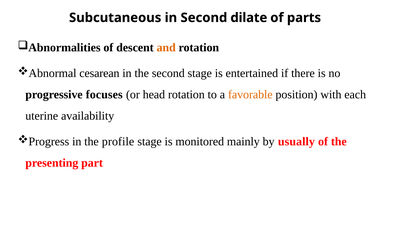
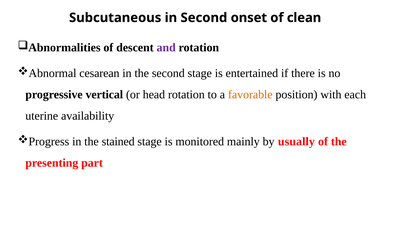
dilate: dilate -> onset (249, 18)
parts: parts -> clean (304, 18)
and colour: orange -> purple (166, 47)
focuses: focuses -> vertical (104, 94)
profile: profile -> stained (118, 141)
